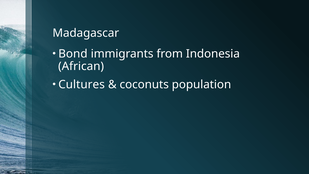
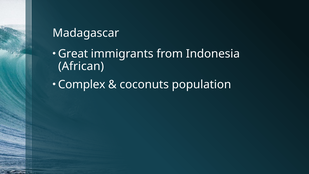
Bond: Bond -> Great (73, 54)
Cultures: Cultures -> Complex (82, 85)
